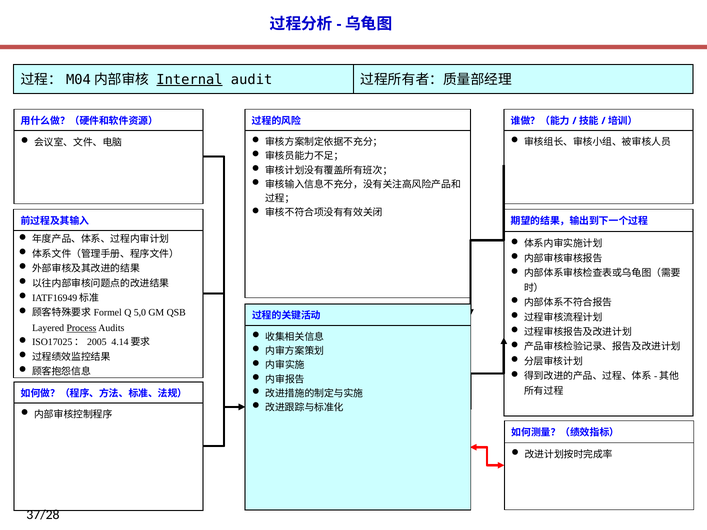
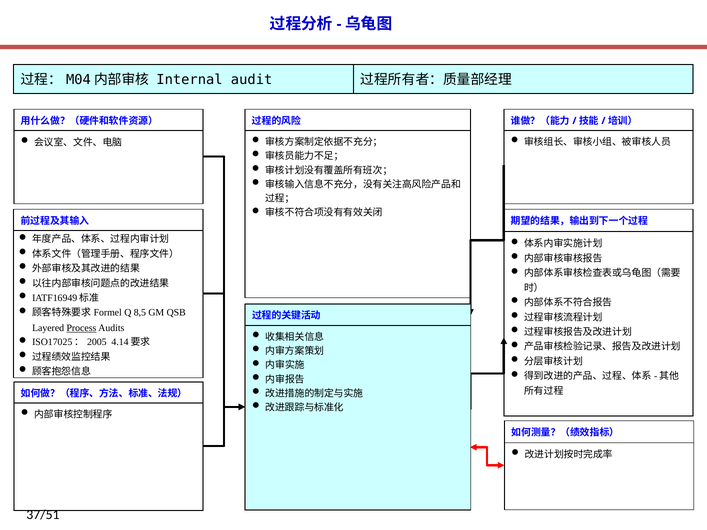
Internal underline: present -> none (189, 80)
5,0: 5,0 -> 8,5 (140, 313)
37/28: 37/28 -> 37/51 (43, 515)
